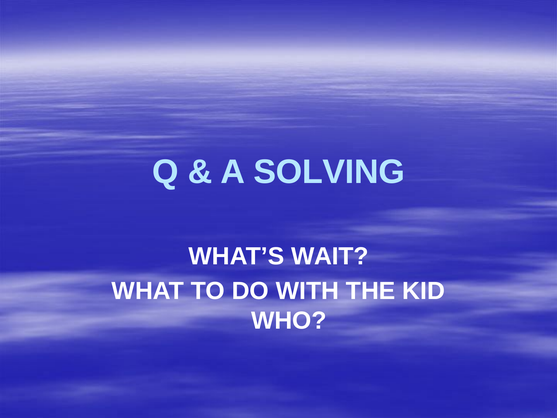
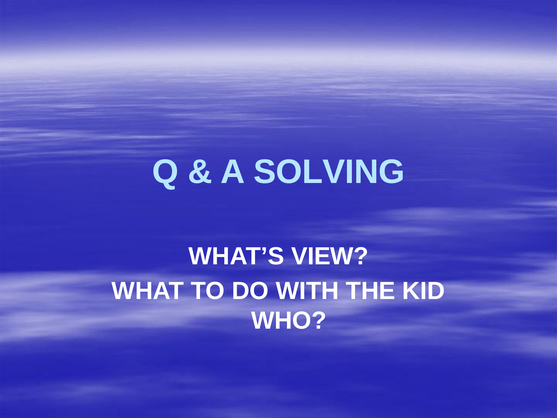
WAIT: WAIT -> VIEW (330, 256)
